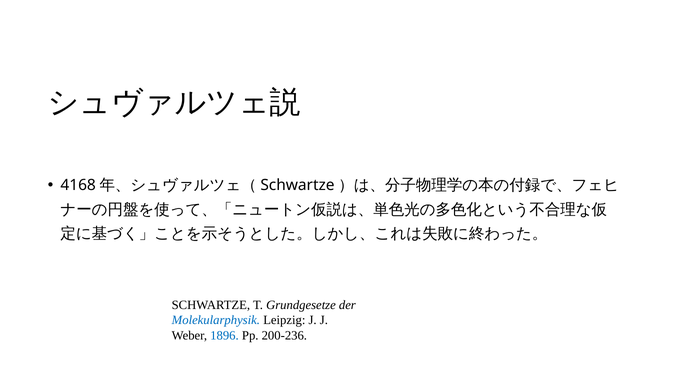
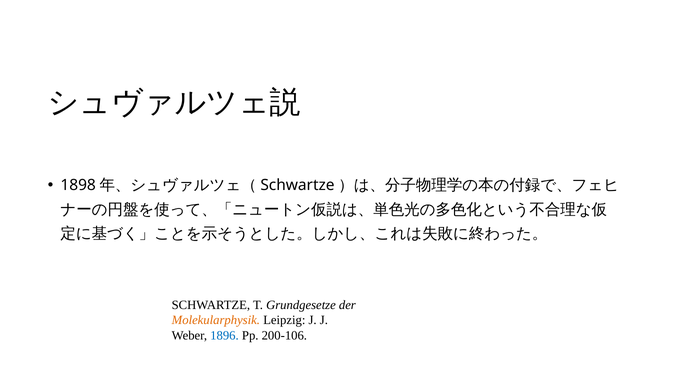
4168: 4168 -> 1898 (78, 185)
Molekularphysik colour: blue -> orange (216, 321)
200-236: 200-236 -> 200-106 (284, 336)
